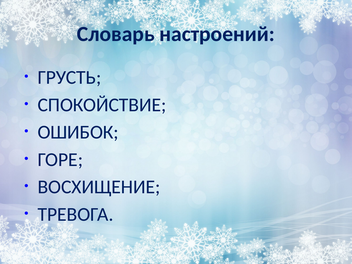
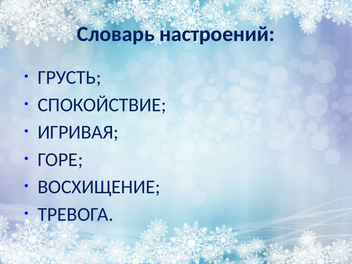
ОШИБОК: ОШИБОК -> ИГРИВАЯ (78, 132)
